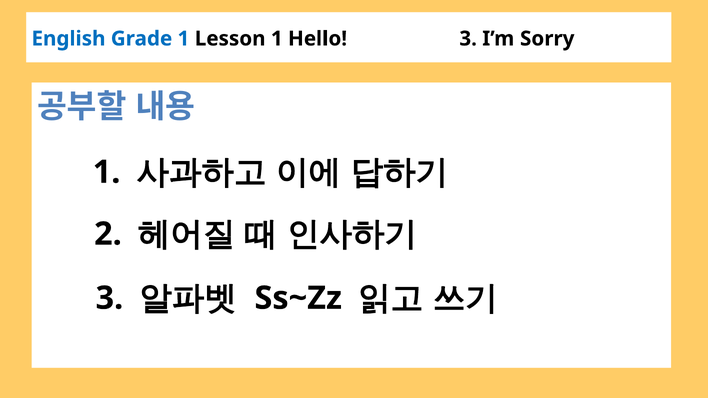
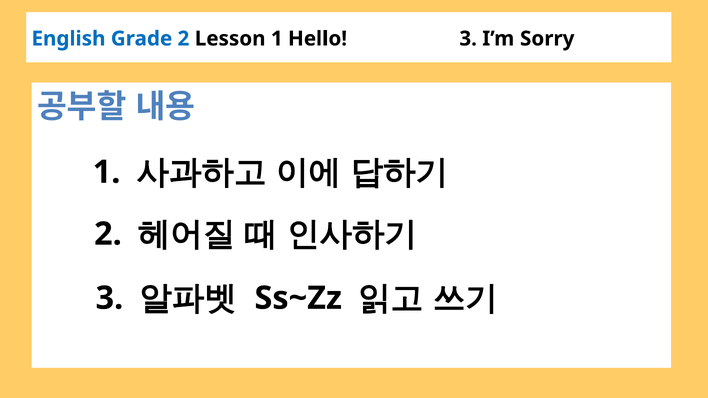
Grade 1: 1 -> 2 (183, 39)
